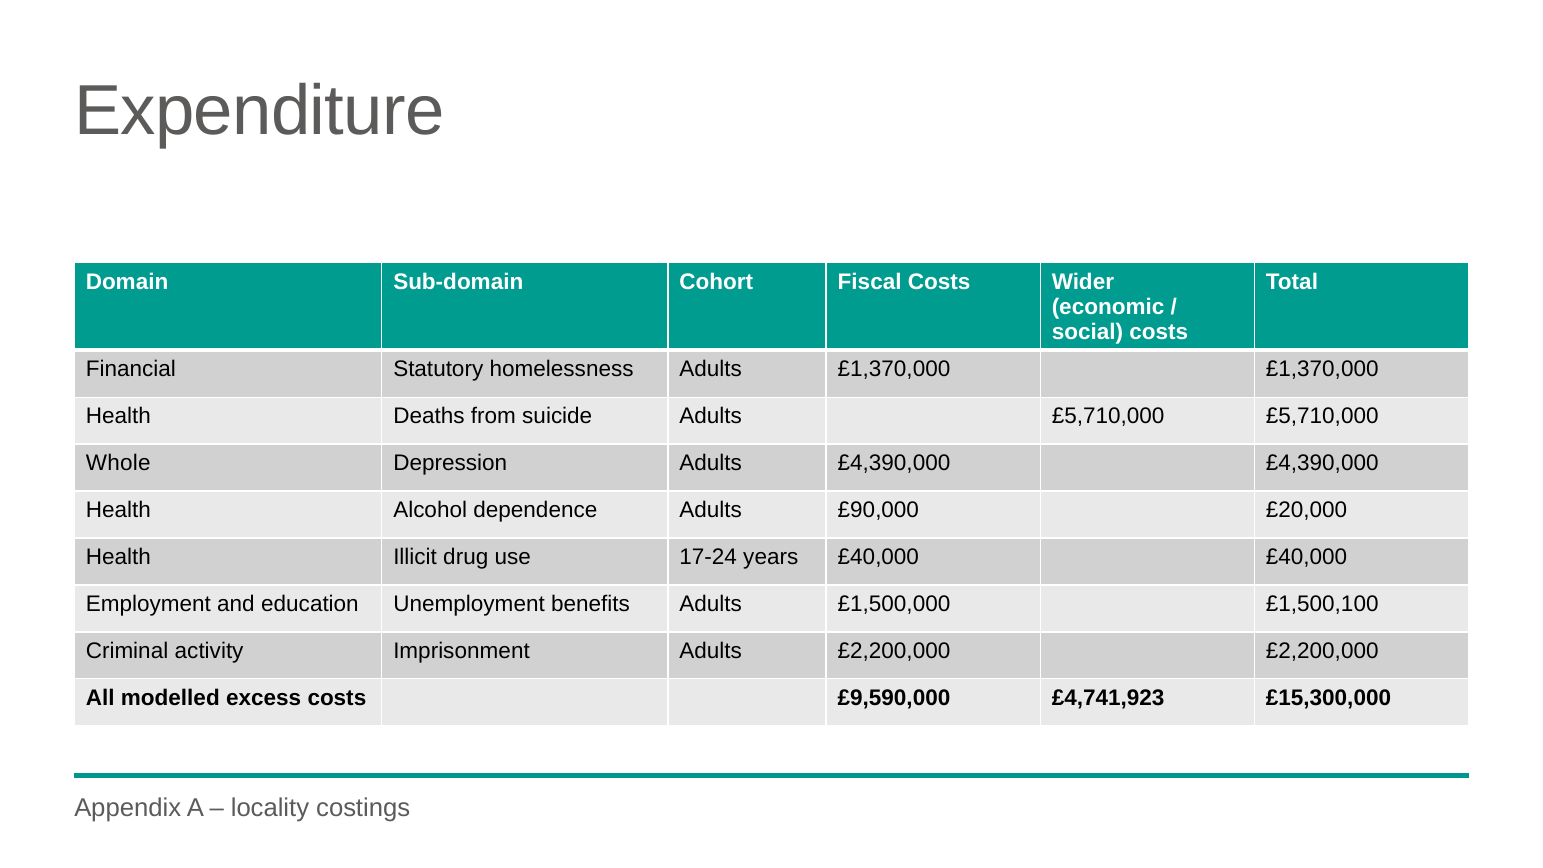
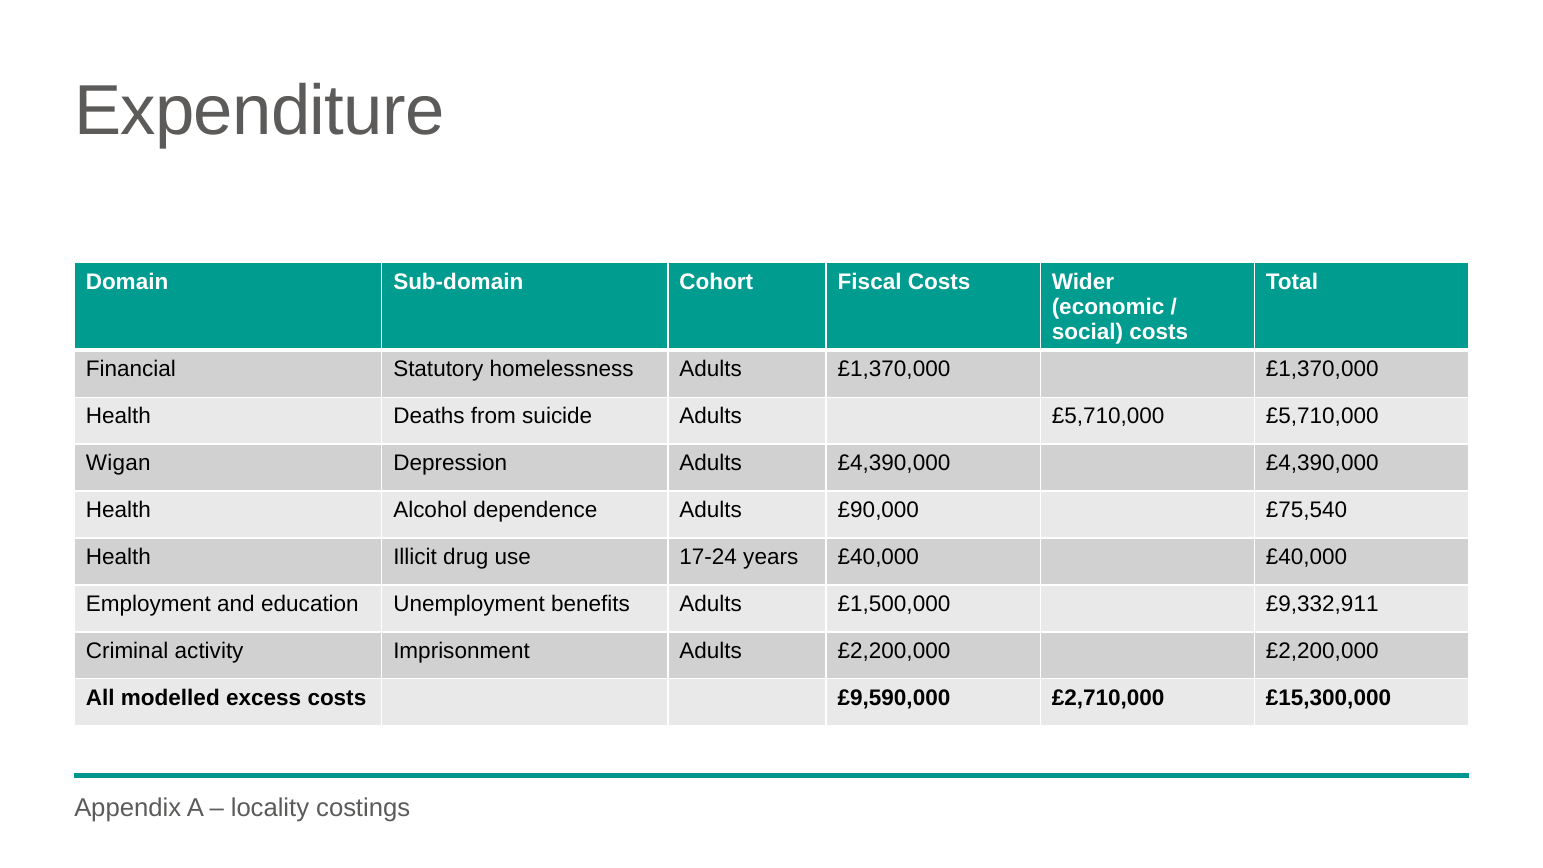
Whole: Whole -> Wigan (118, 463)
£20,000: £20,000 -> £75,540 (1307, 510)
£1,500,100: £1,500,100 -> £9,332,911 (1322, 604)
£4,741,923: £4,741,923 -> £2,710,000 (1108, 698)
